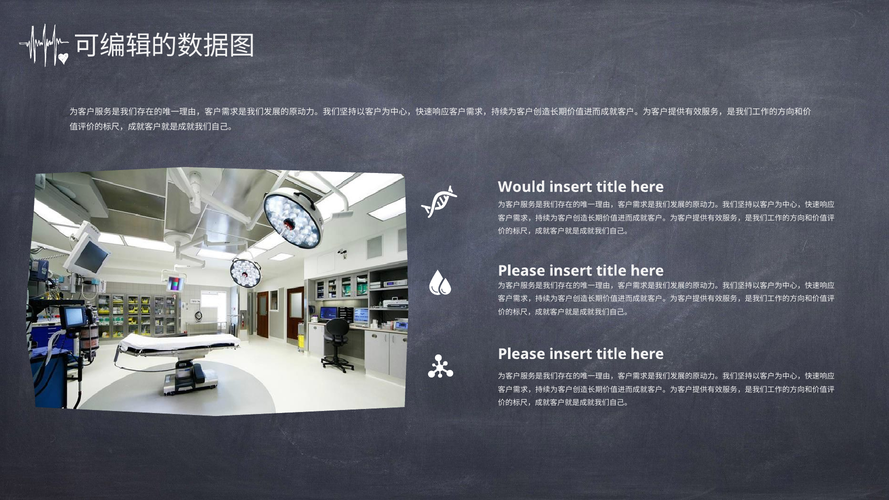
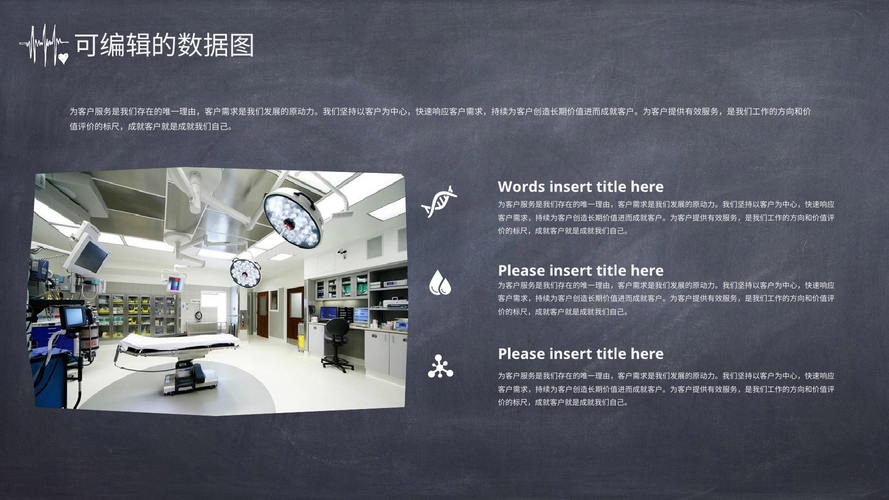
Would: Would -> Words (522, 187)
